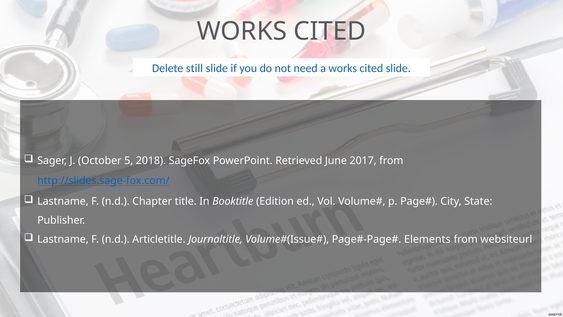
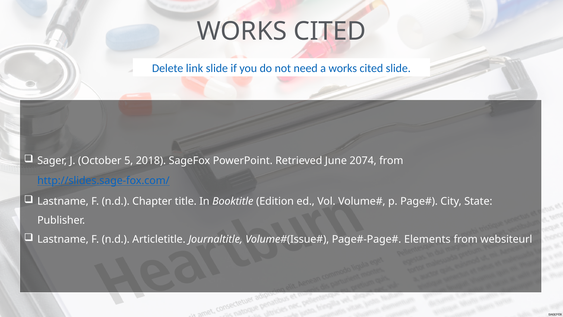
still: still -> link (194, 68)
2017: 2017 -> 2074 (363, 161)
